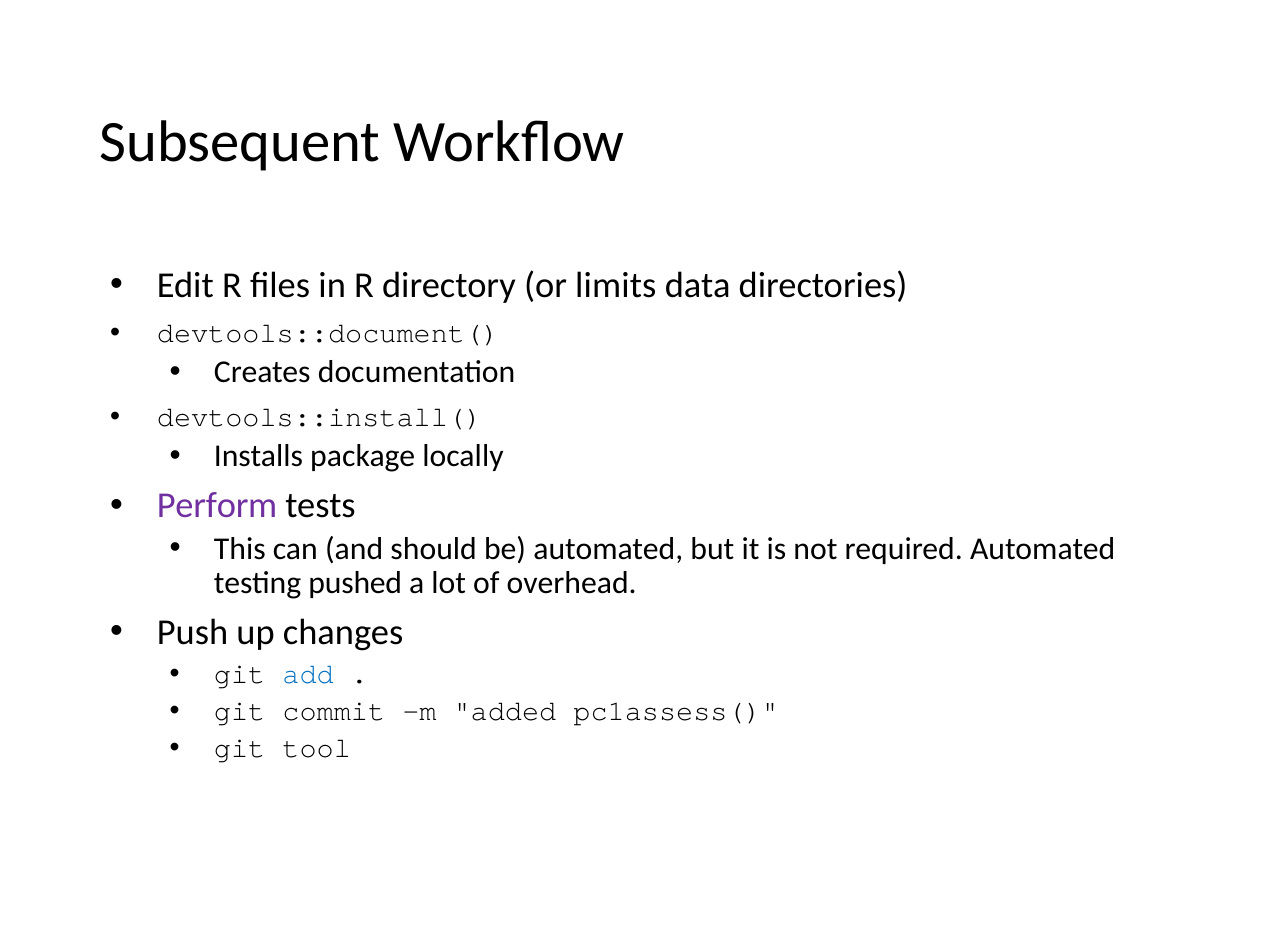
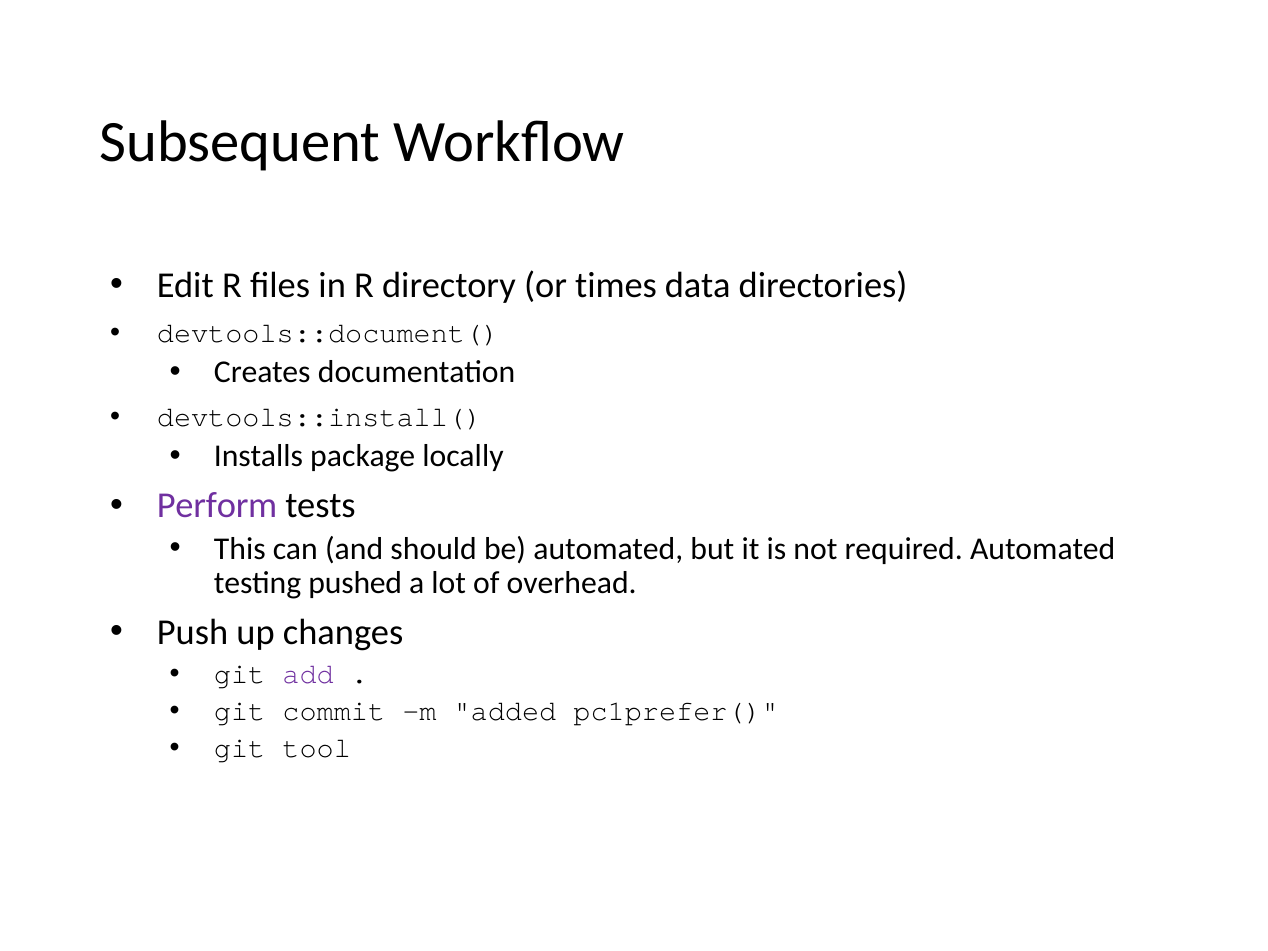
limits: limits -> times (616, 285)
add colour: blue -> purple (308, 674)
pc1assess(: pc1assess( -> pc1prefer( (676, 711)
